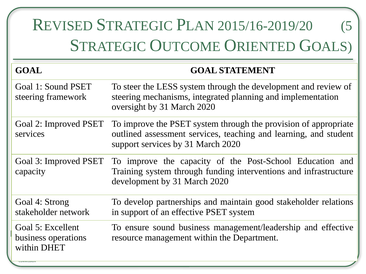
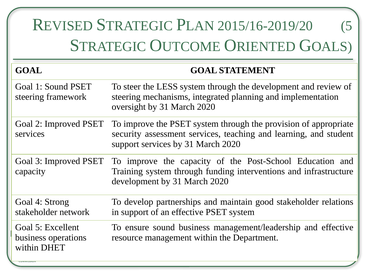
outlined: outlined -> security (127, 134)
